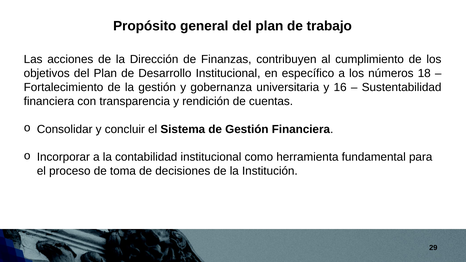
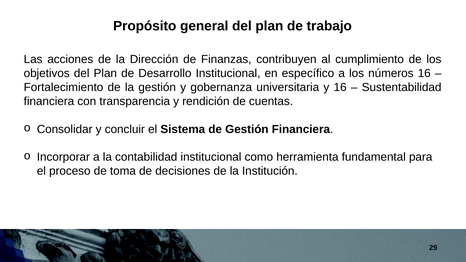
números 18: 18 -> 16 (424, 73)
